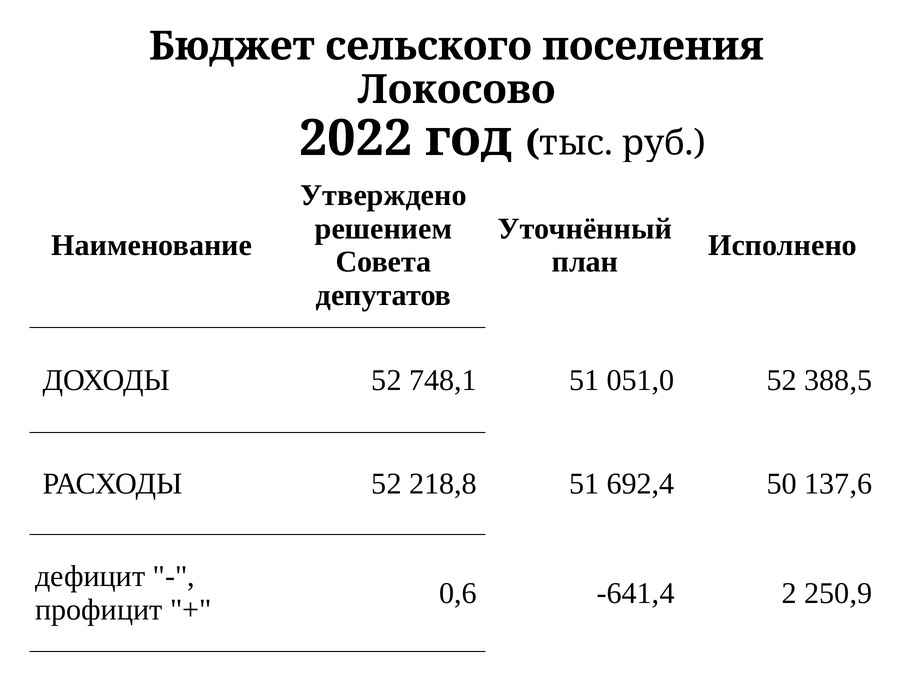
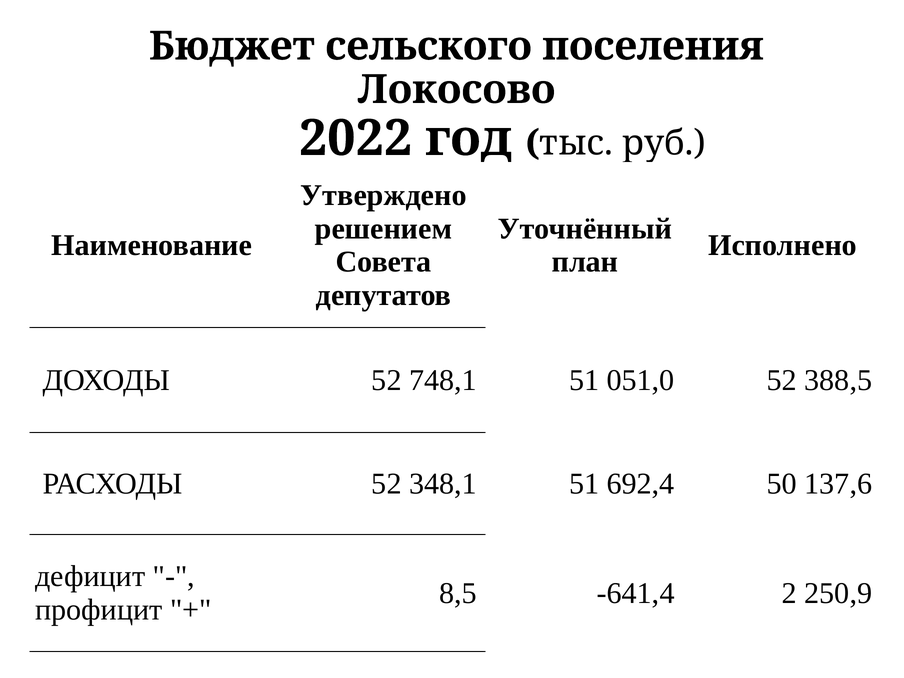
218,8: 218,8 -> 348,1 (443, 484)
0,6: 0,6 -> 8,5 (458, 593)
